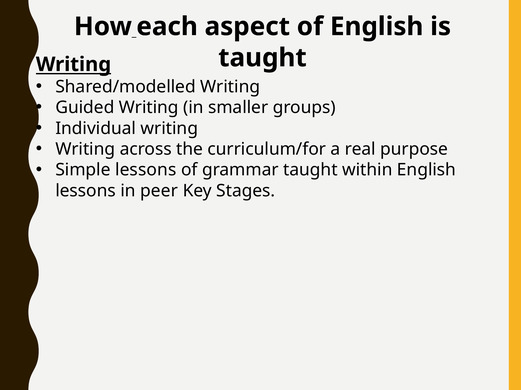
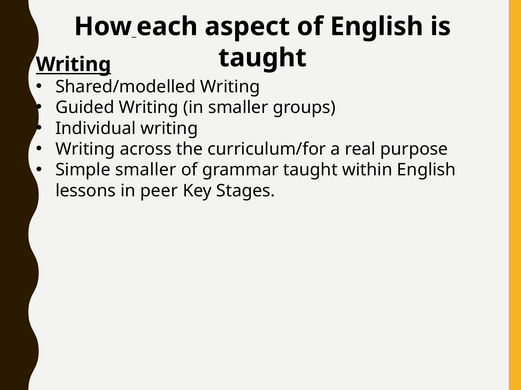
Simple lessons: lessons -> smaller (146, 170)
